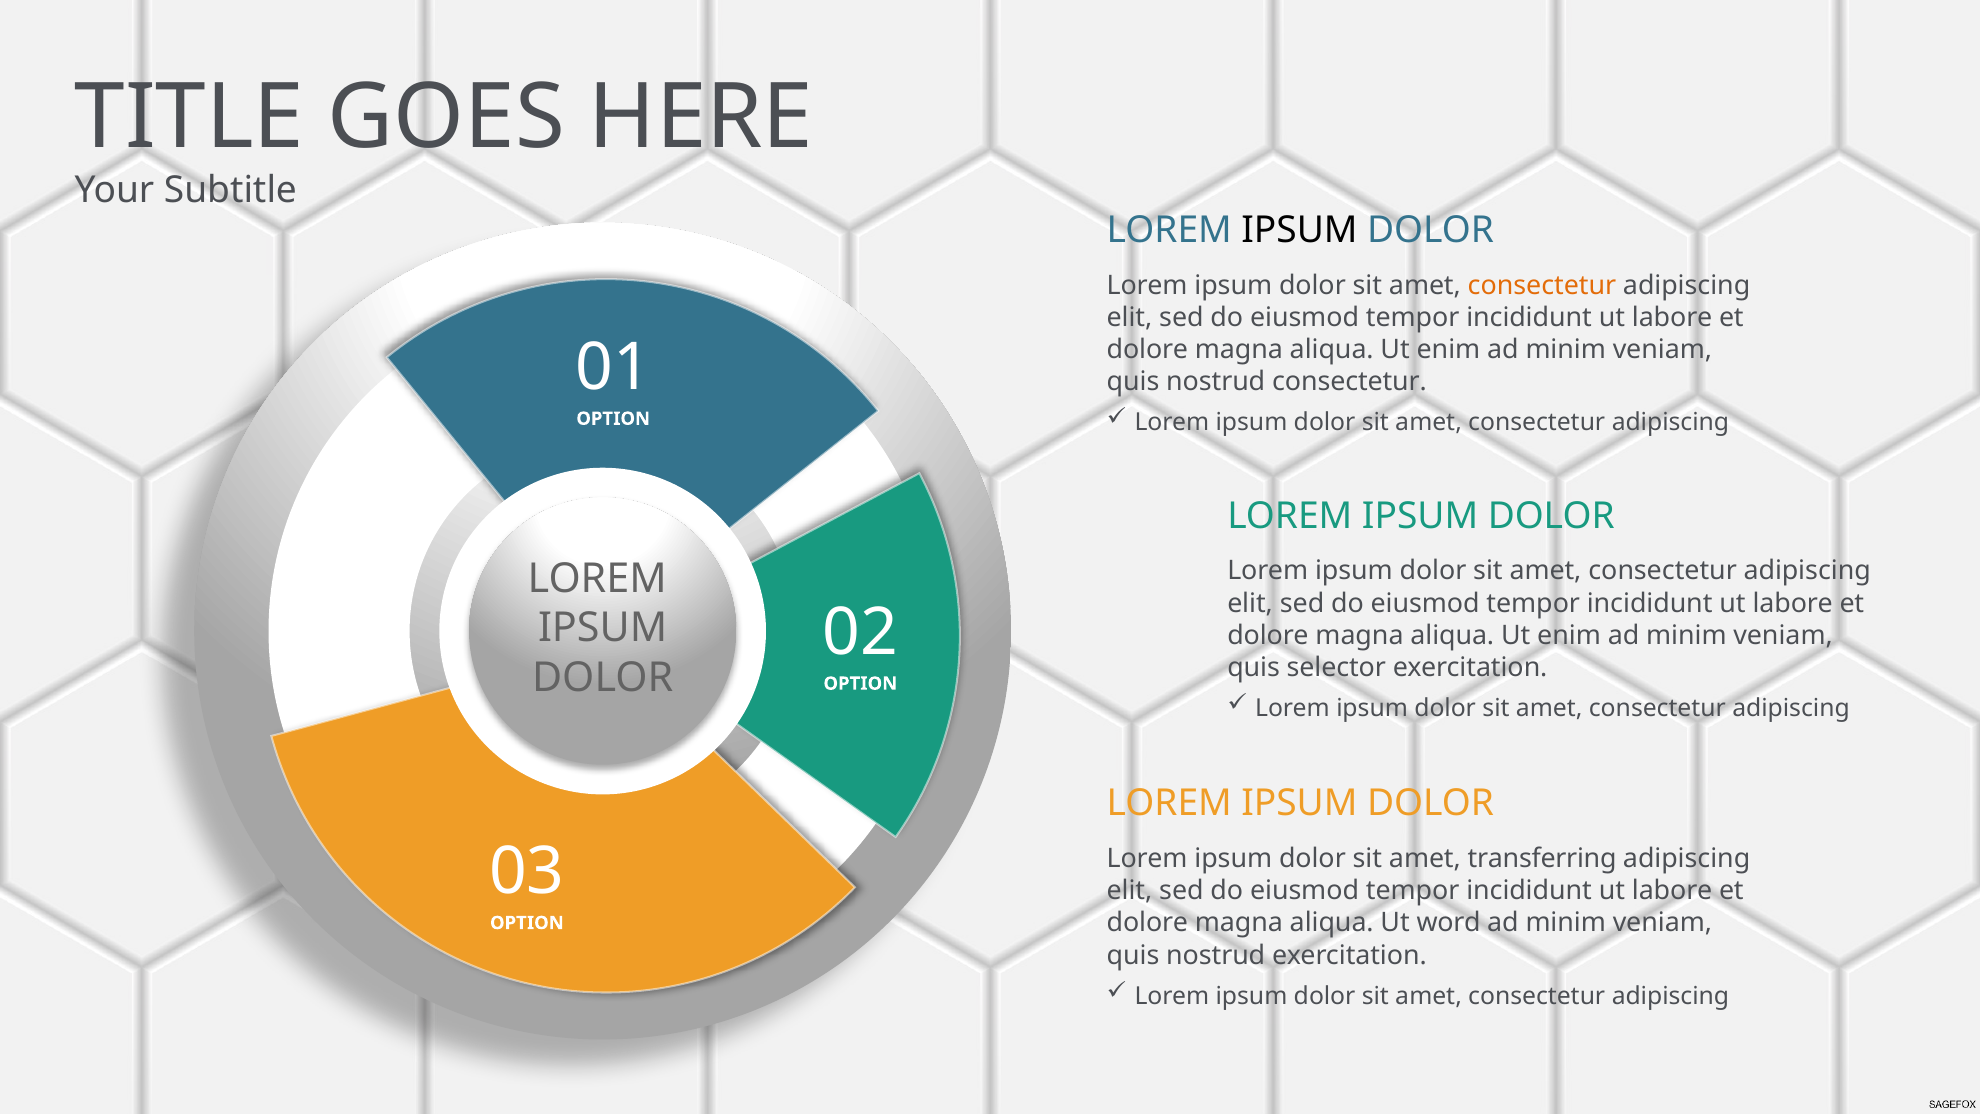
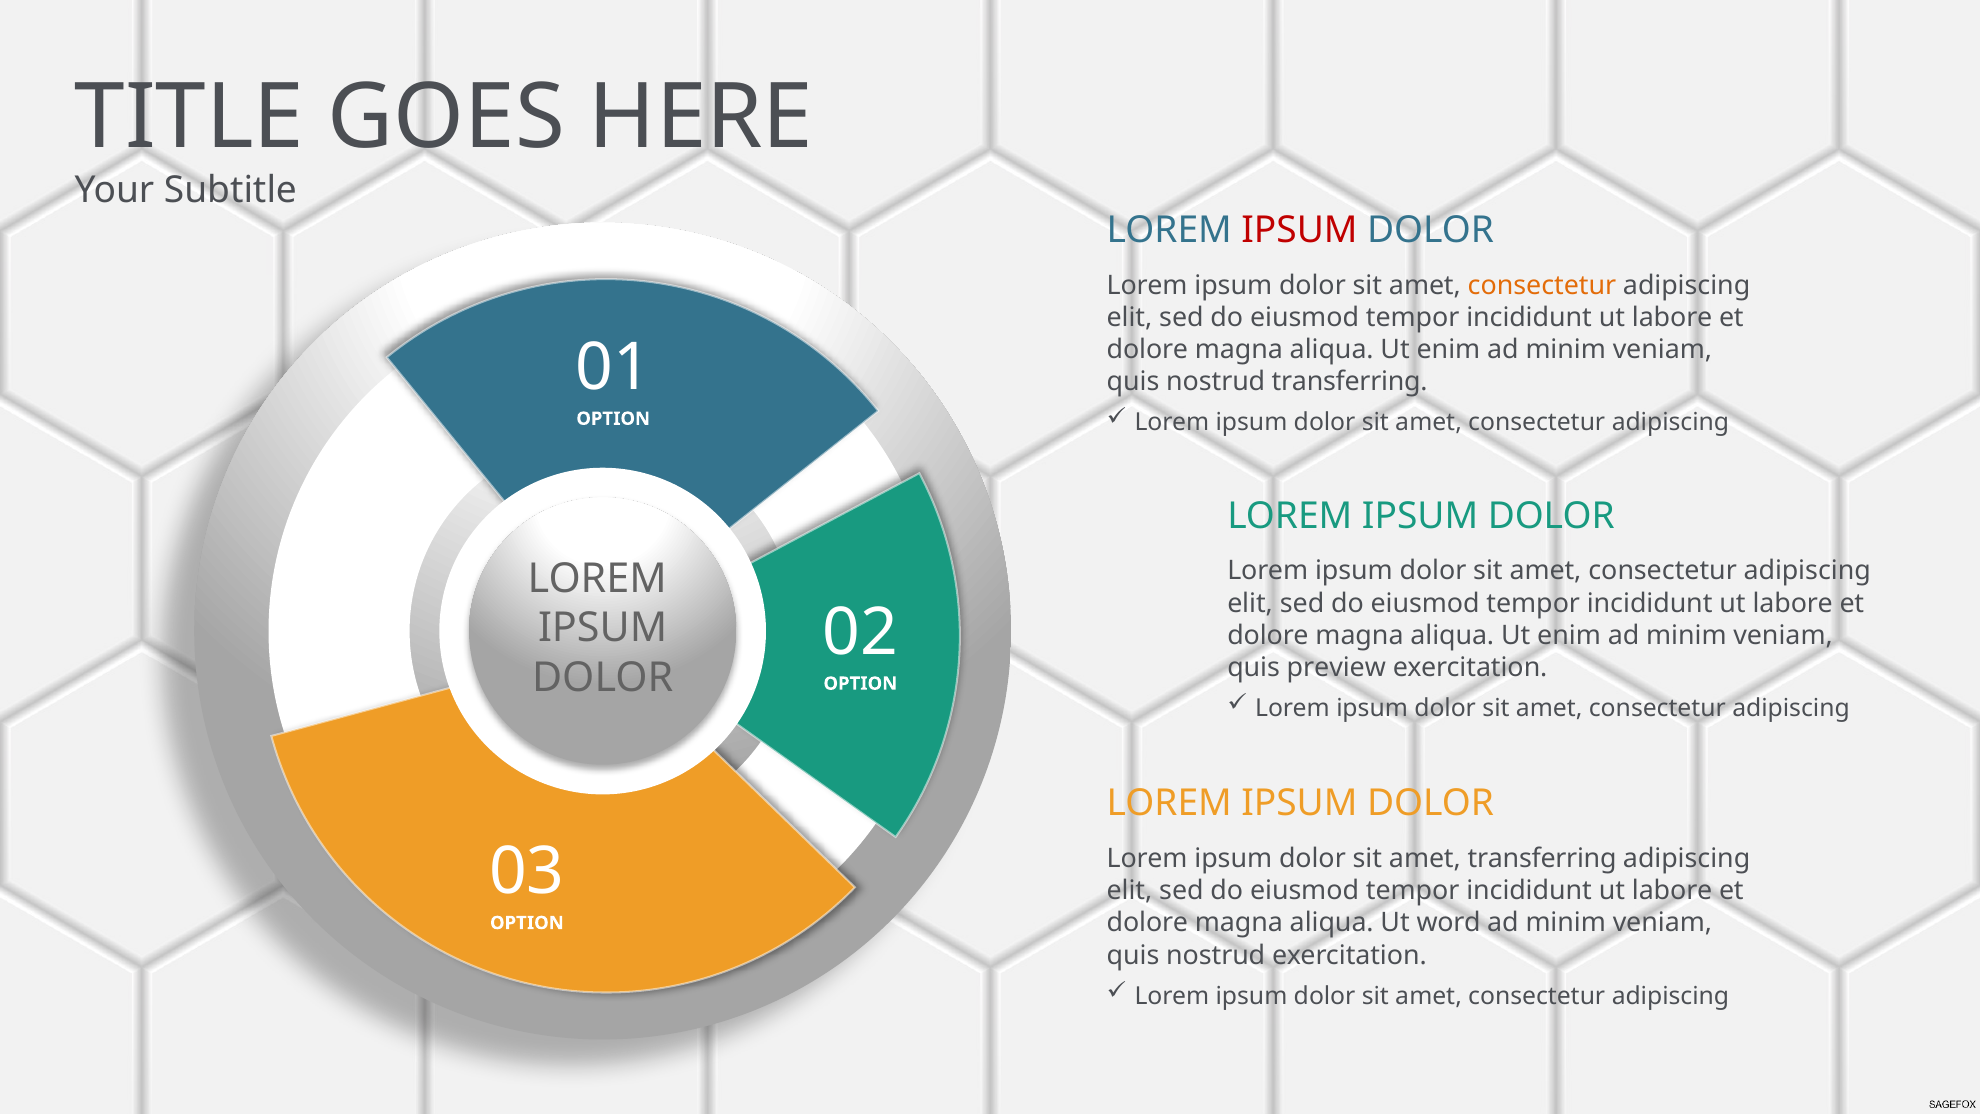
IPSUM colour: black -> red (1299, 230)
nostrud consectetur: consectetur -> transferring (1350, 382)
selector: selector -> preview (1336, 668)
